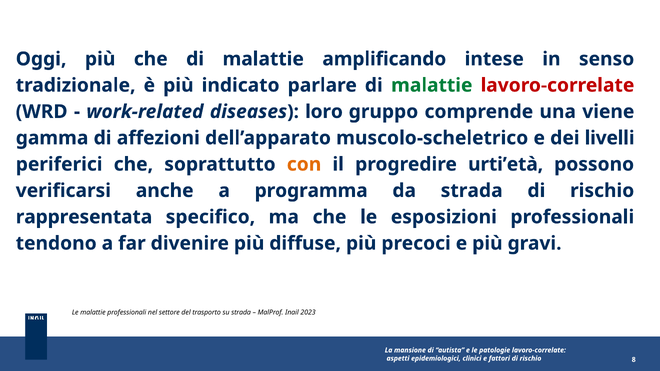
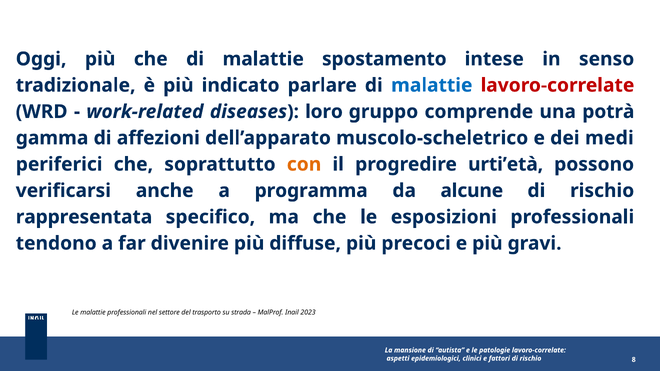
amplificando: amplificando -> spostamento (384, 59)
malattie colour: green -> blue (432, 85)
viene: viene -> potrà (608, 112)
livelli: livelli -> medi (609, 138)
da strada: strada -> alcune (472, 191)
